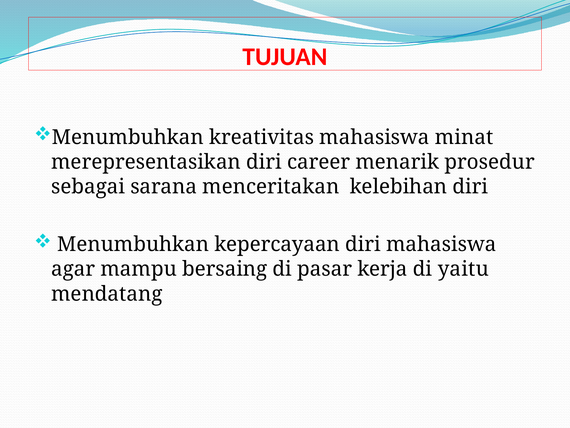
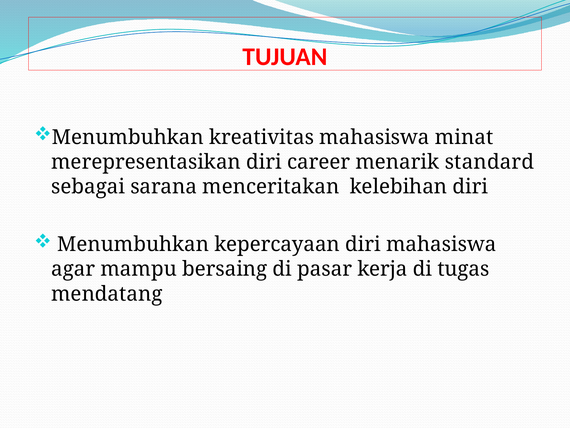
prosedur: prosedur -> standard (490, 162)
yaitu: yaitu -> tugas (463, 269)
